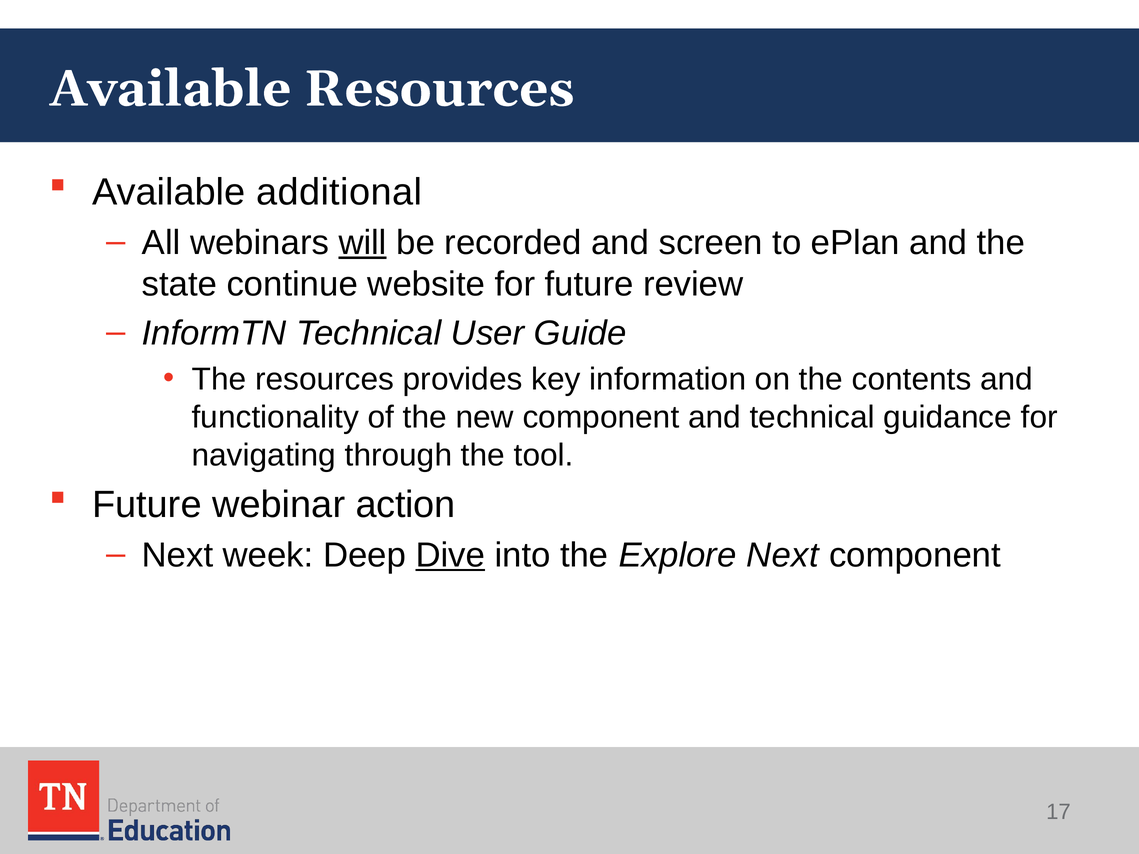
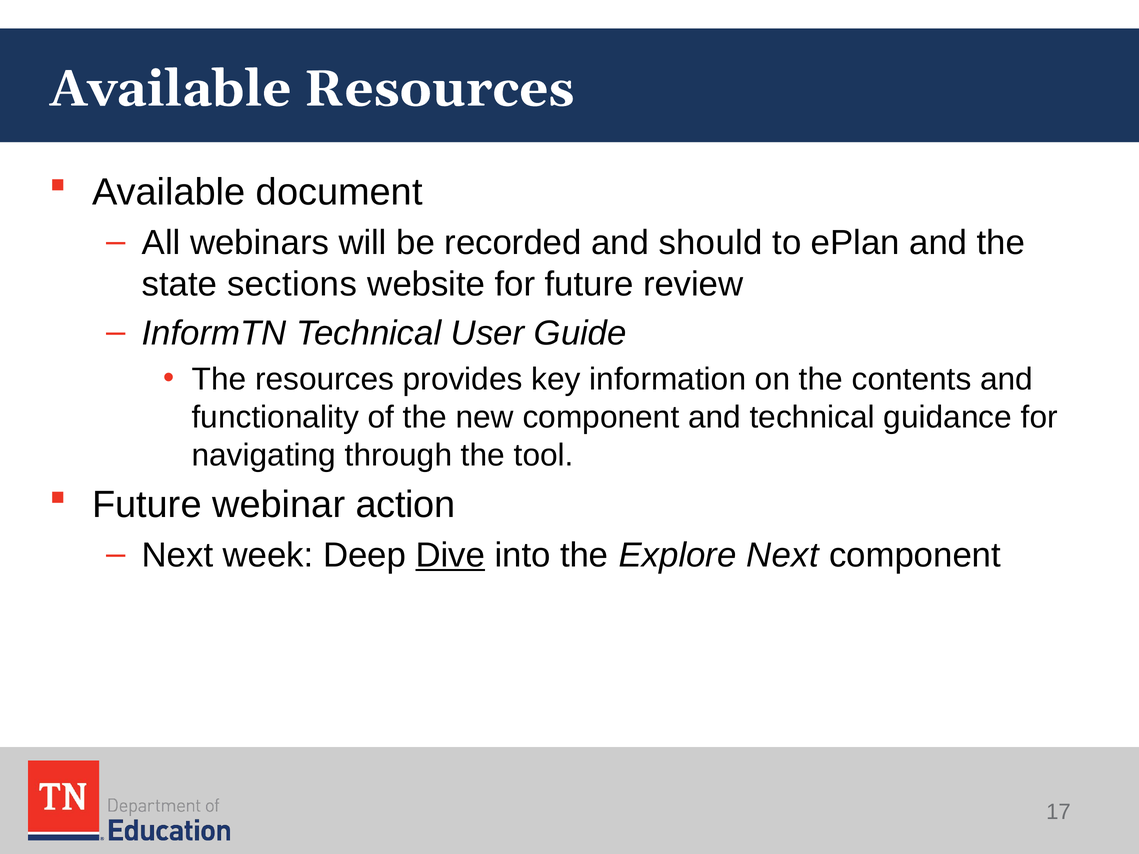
additional: additional -> document (339, 192)
will underline: present -> none (363, 243)
screen: screen -> should (711, 243)
continue: continue -> sections (292, 285)
